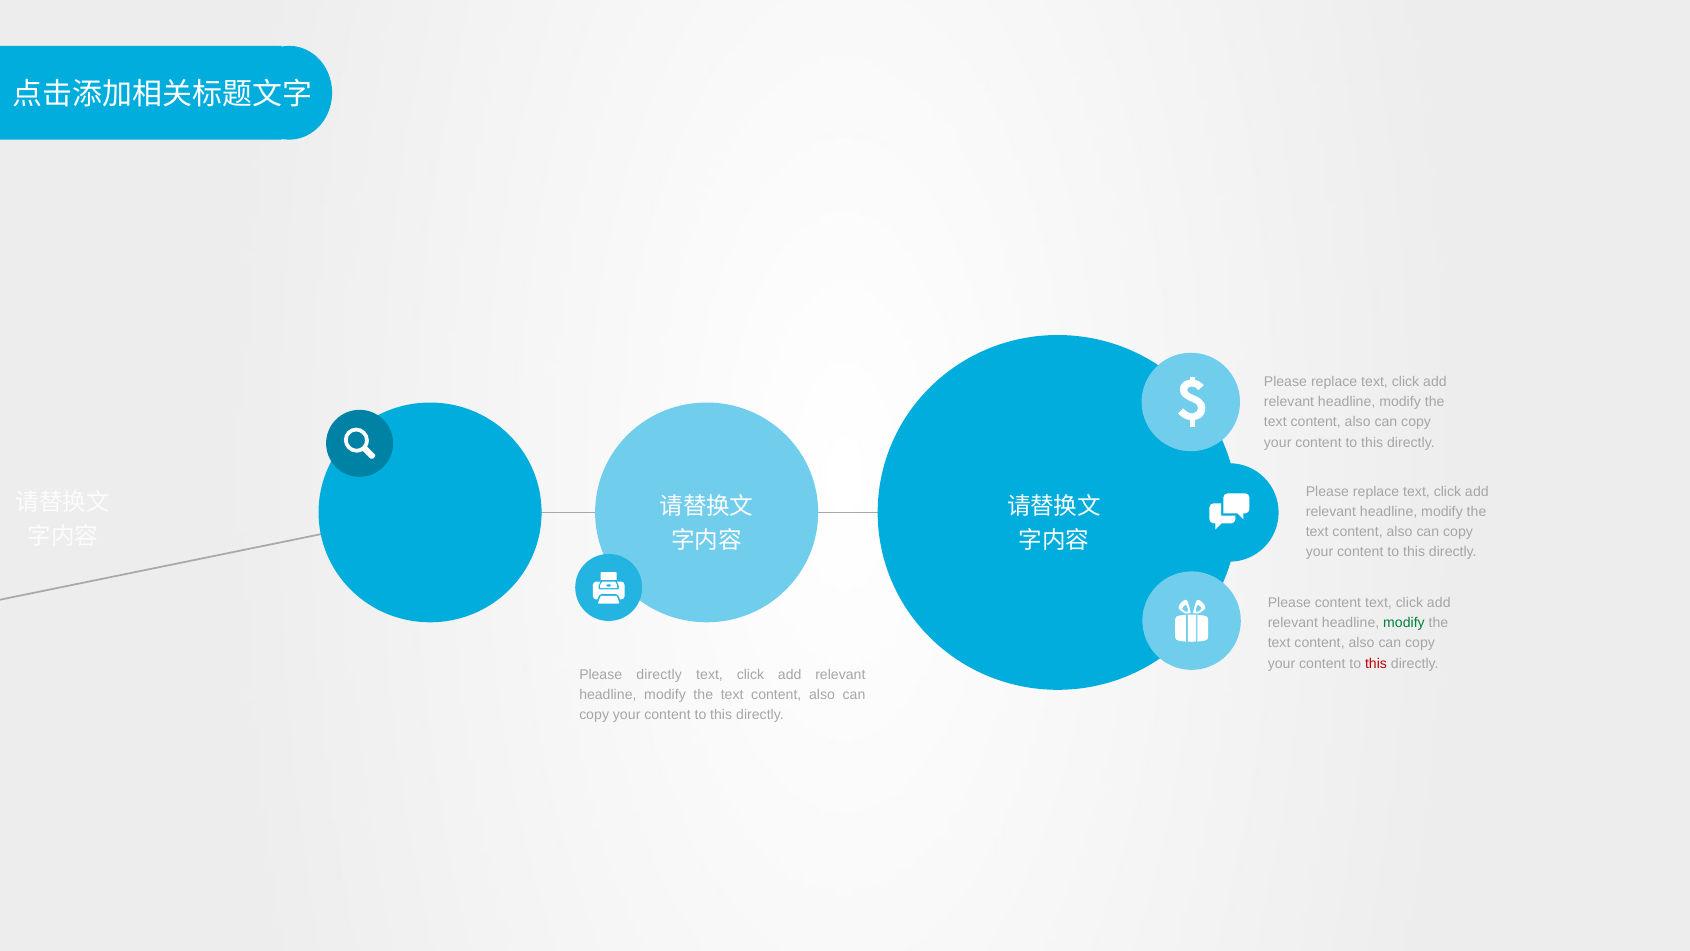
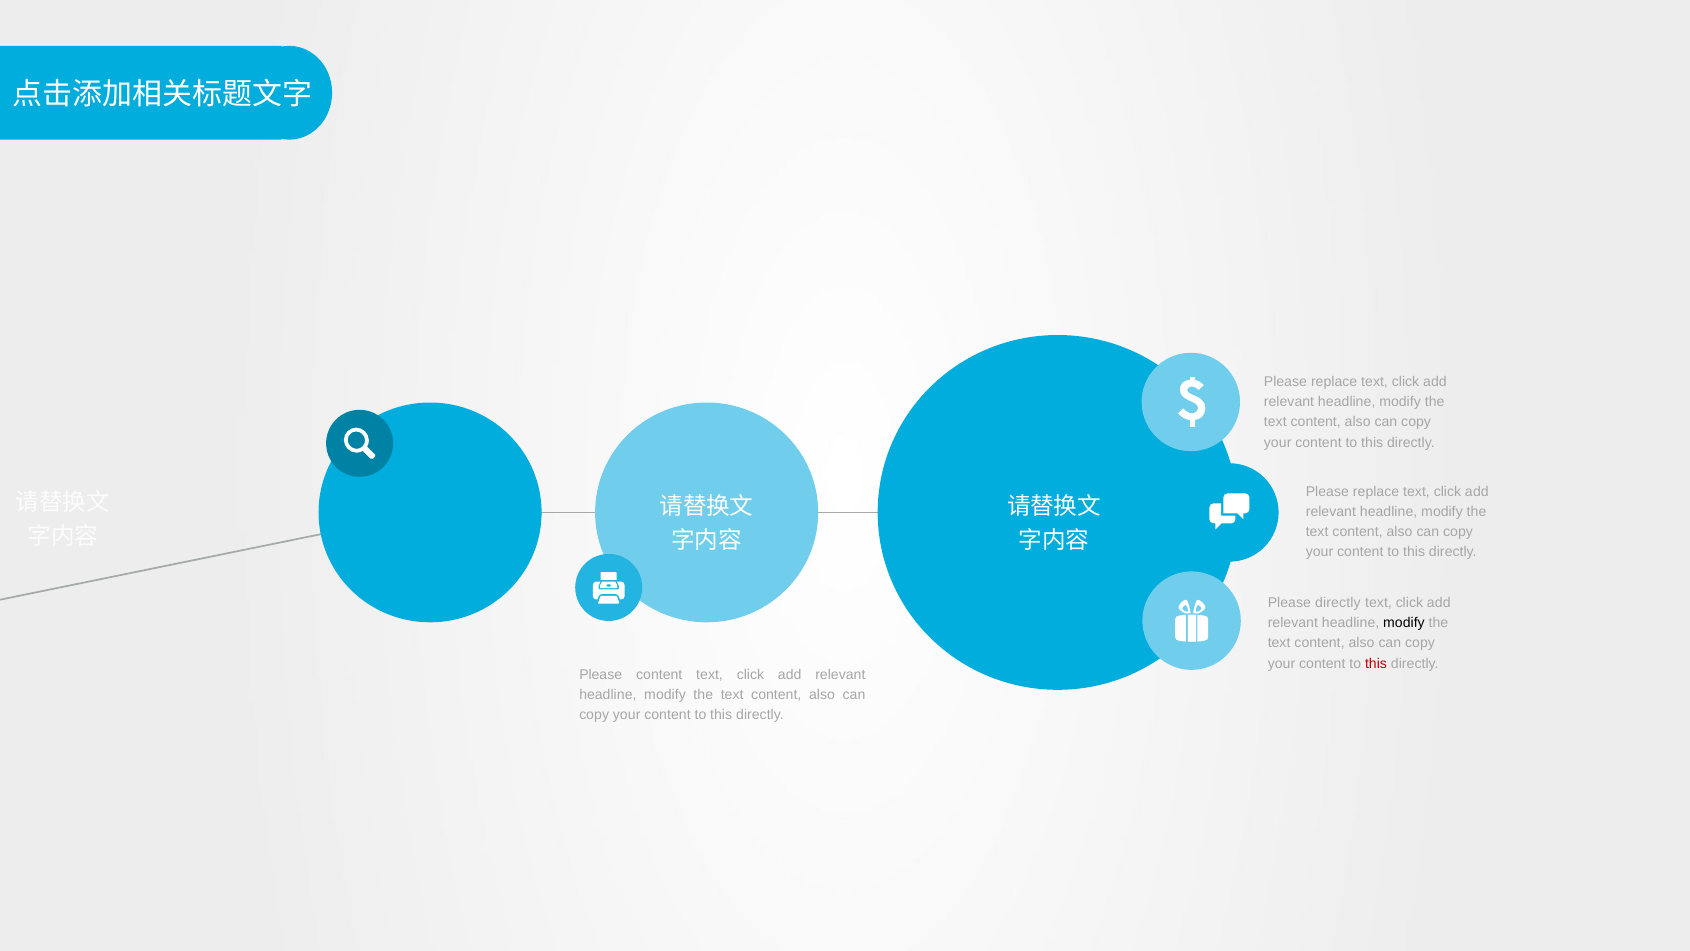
Please content: content -> directly (1338, 603)
modify colour: green -> black (1404, 623)
Please directly: directly -> content (659, 675)
